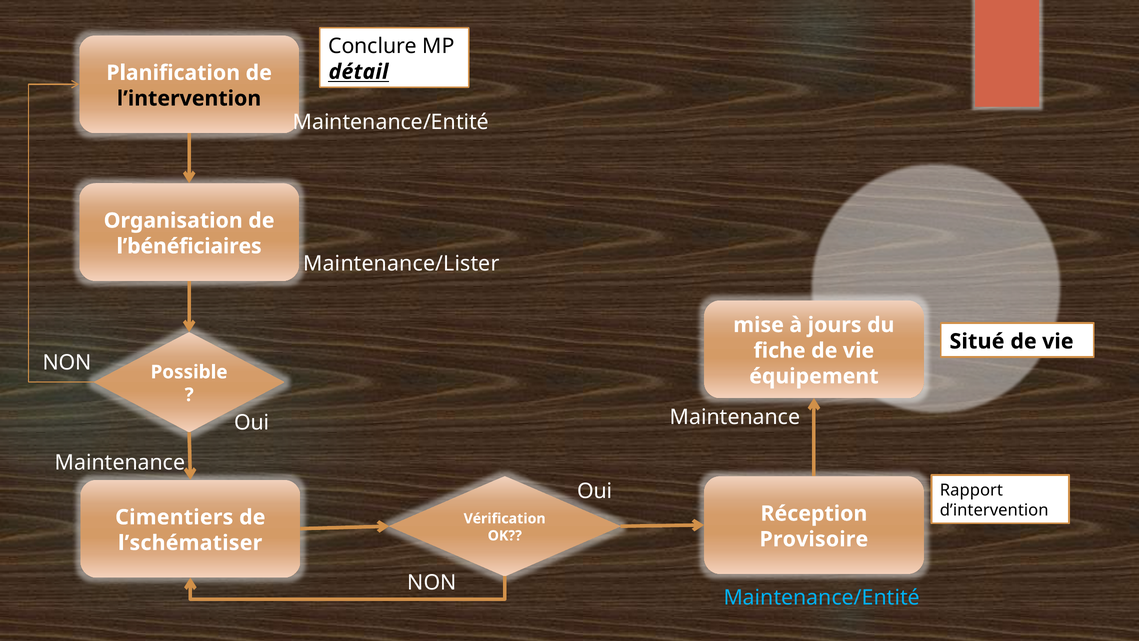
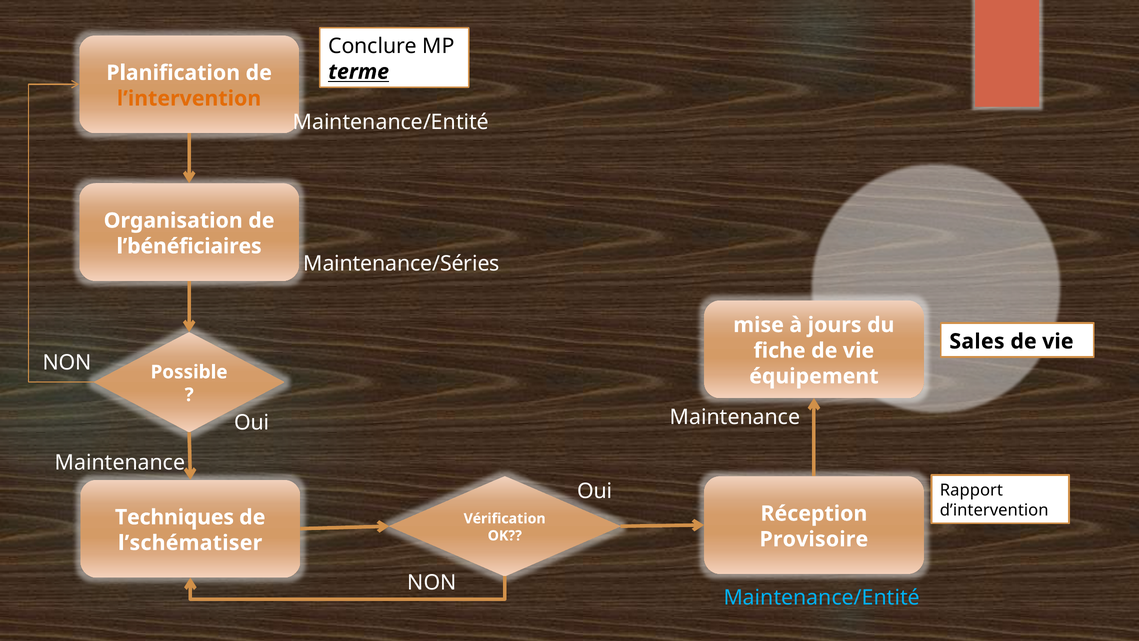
détail: détail -> terme (359, 72)
l’intervention colour: black -> orange (189, 98)
Maintenance/Lister: Maintenance/Lister -> Maintenance/Séries (401, 264)
Situé: Situé -> Sales (977, 341)
Cimentiers: Cimentiers -> Techniques (174, 517)
